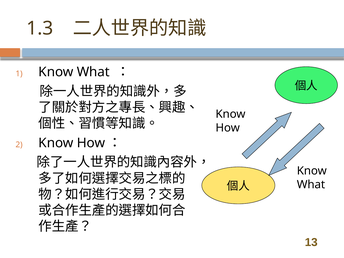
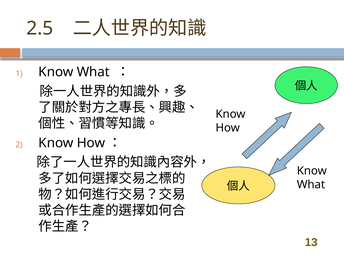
1.3: 1.3 -> 2.5 (40, 28)
